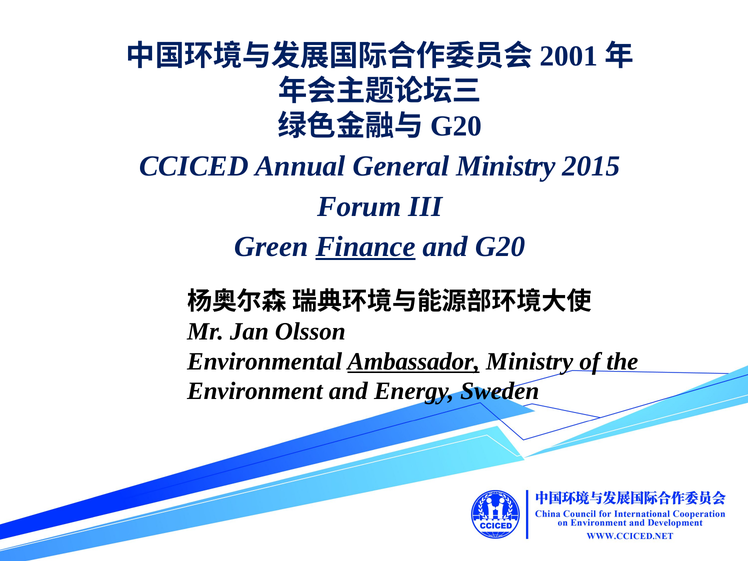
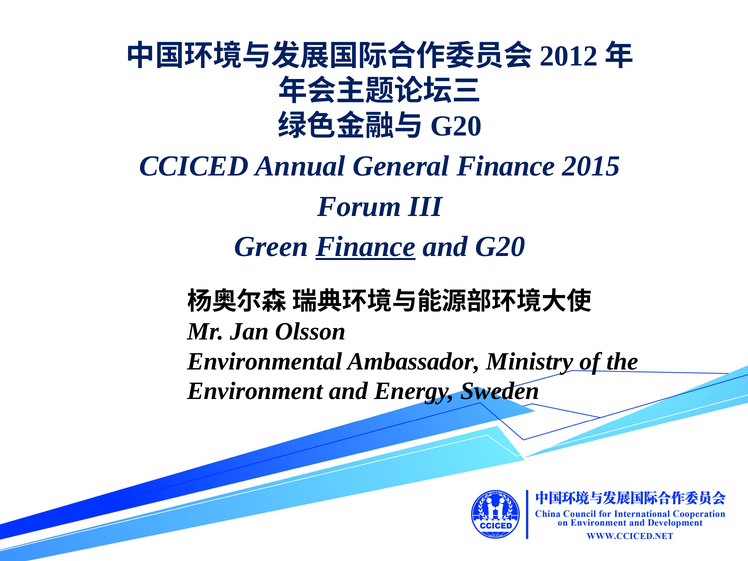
2001: 2001 -> 2012 (569, 56)
General Ministry: Ministry -> Finance (506, 166)
Ambassador underline: present -> none (414, 361)
